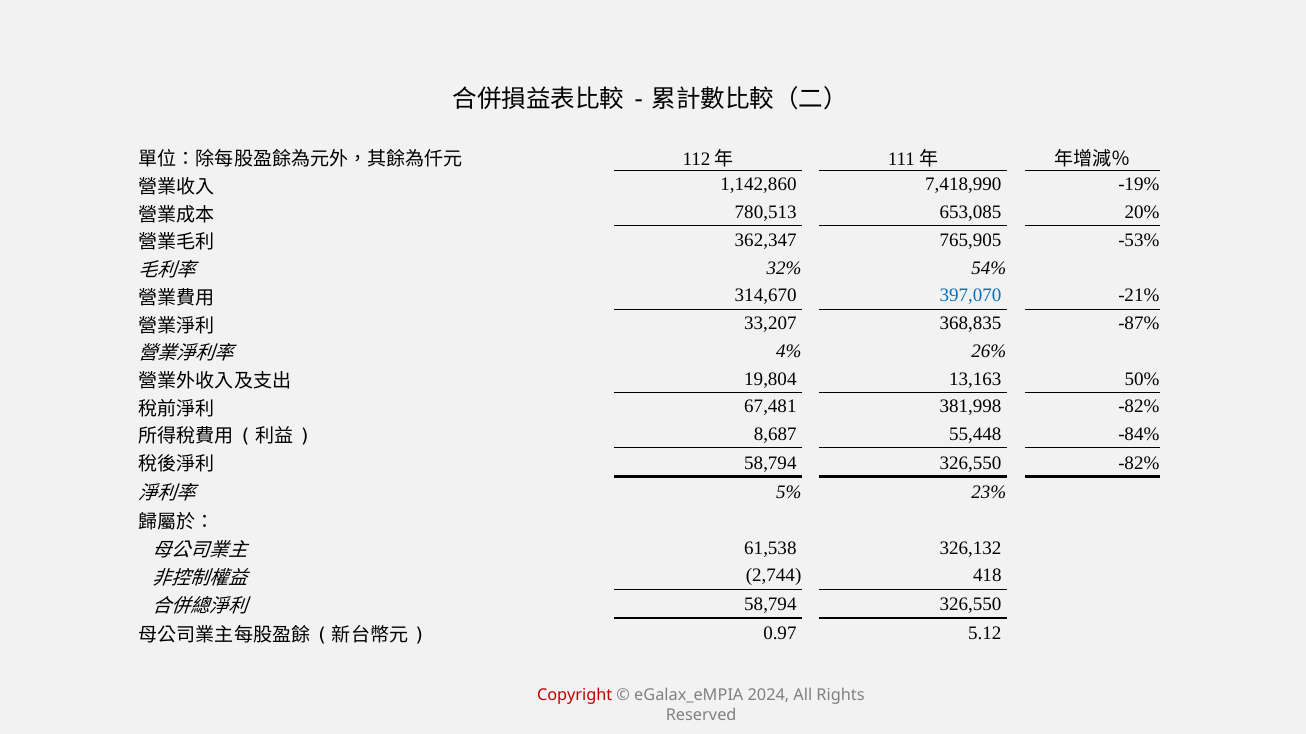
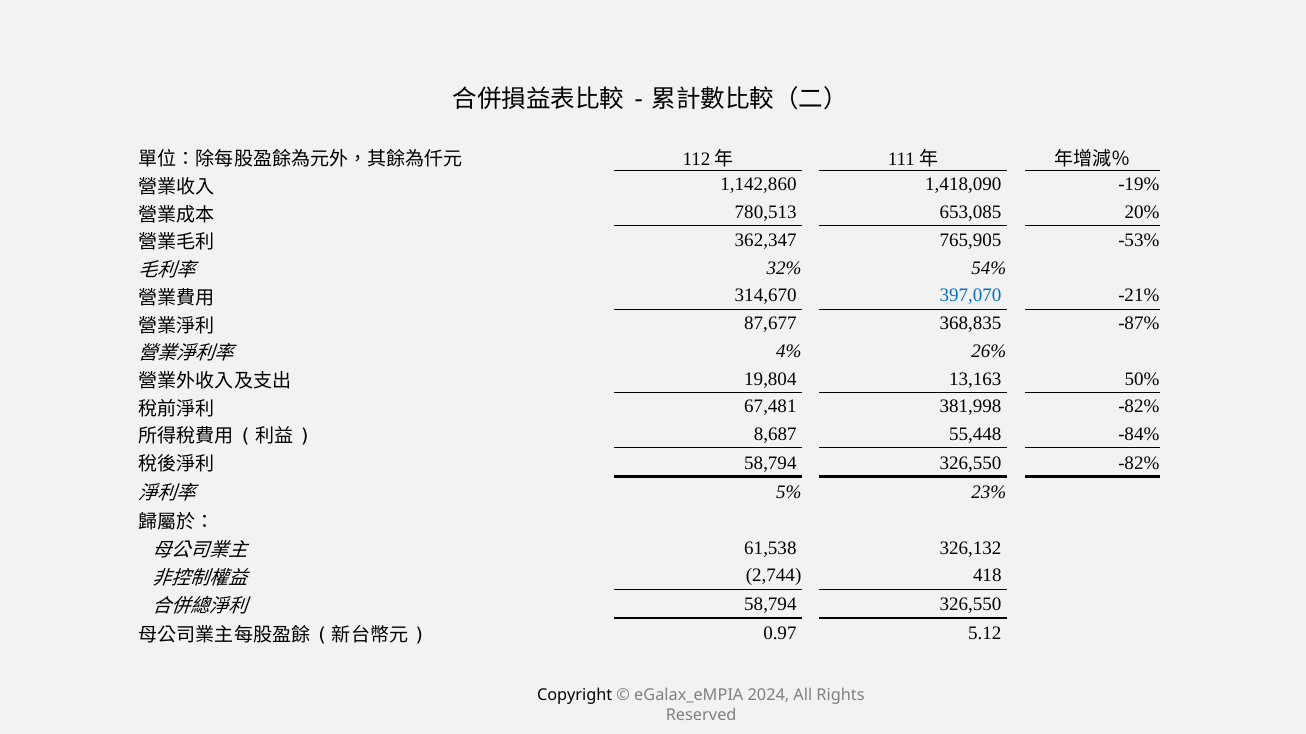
7,418,990: 7,418,990 -> 1,418,090 (963, 185)
33,207: 33,207 -> 87,677 (770, 324)
Copyright colour: red -> black (575, 696)
